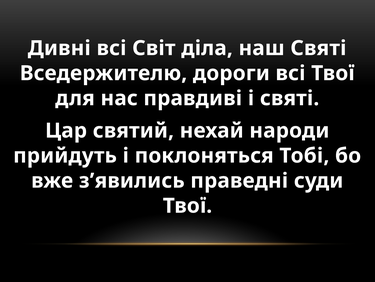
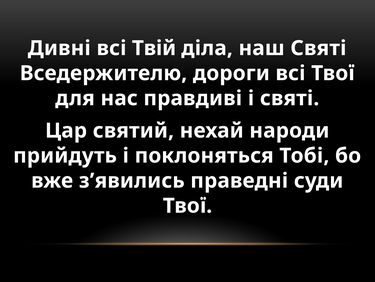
Світ: Світ -> Твій (154, 48)
